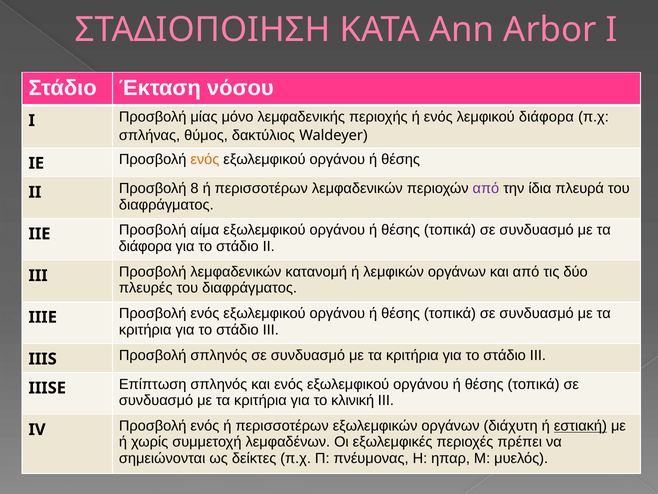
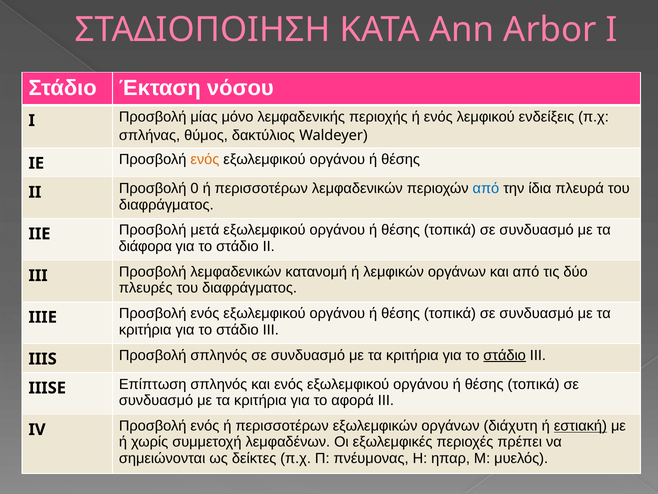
λεμφικού διάφορα: διάφορα -> ενδείξεις (546, 117)
8: 8 -> 0 (195, 188)
από colour: purple -> blue (486, 188)
αίμα: αίμα -> μετά (205, 230)
στάδιο underline: none -> present (505, 355)
κλινική: κλινική -> αφορά (353, 400)
